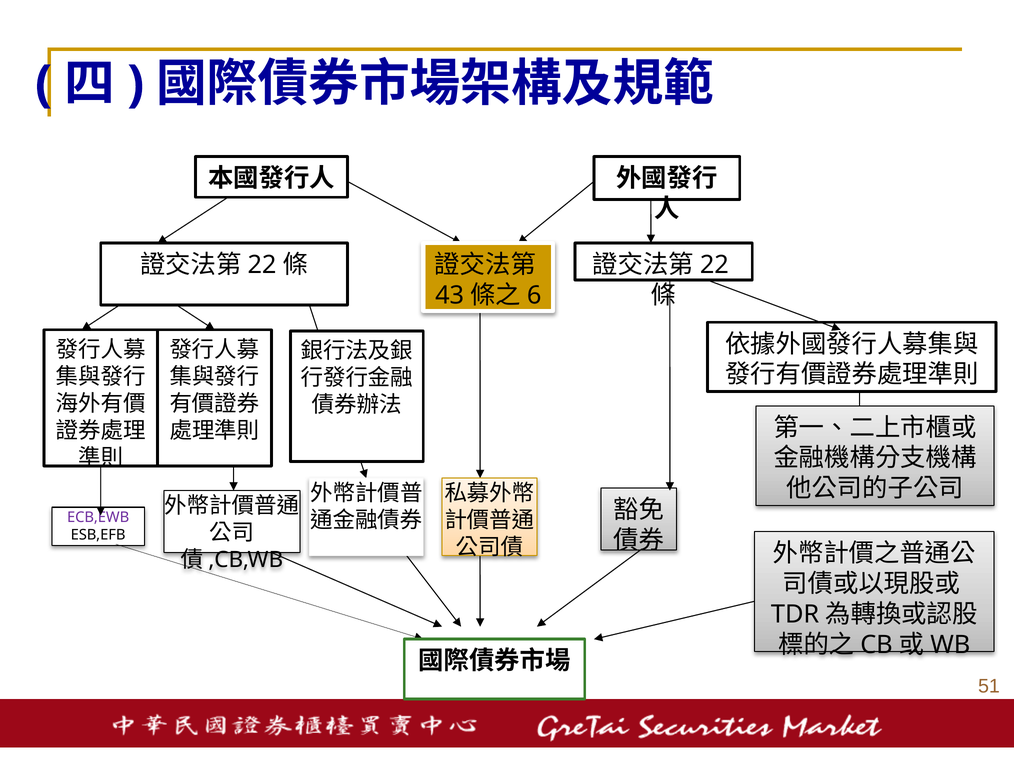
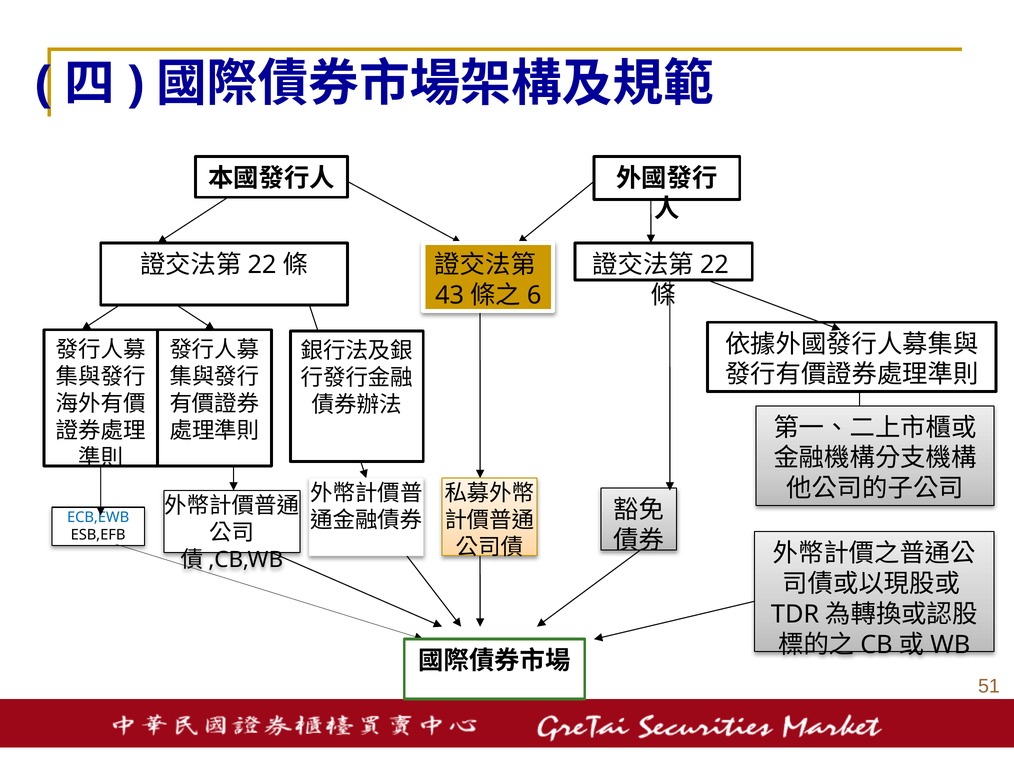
ECB,EWB colour: purple -> blue (98, 517)
